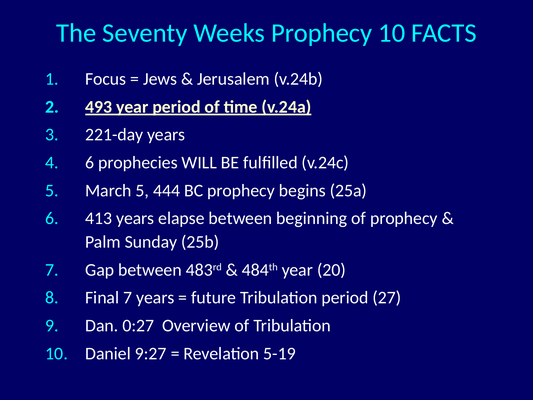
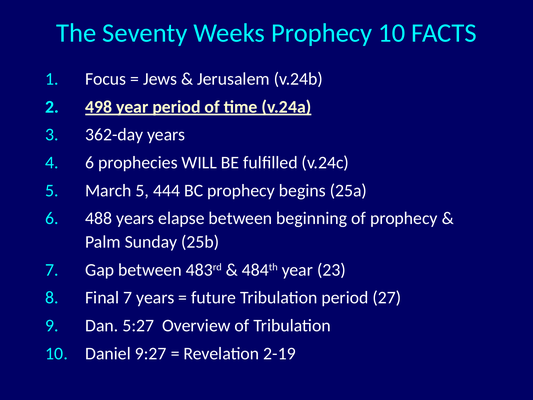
493: 493 -> 498 (99, 107)
221-day: 221-day -> 362-day (114, 135)
413: 413 -> 488 (99, 218)
20: 20 -> 23 (331, 270)
0:27: 0:27 -> 5:27 (138, 325)
5-19: 5-19 -> 2-19 (279, 353)
